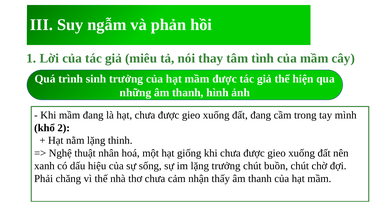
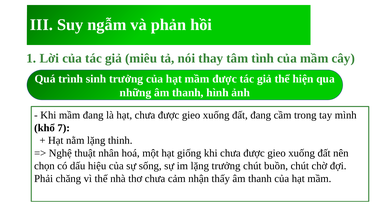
2: 2 -> 7 (64, 128)
xanh: xanh -> chọn (44, 166)
